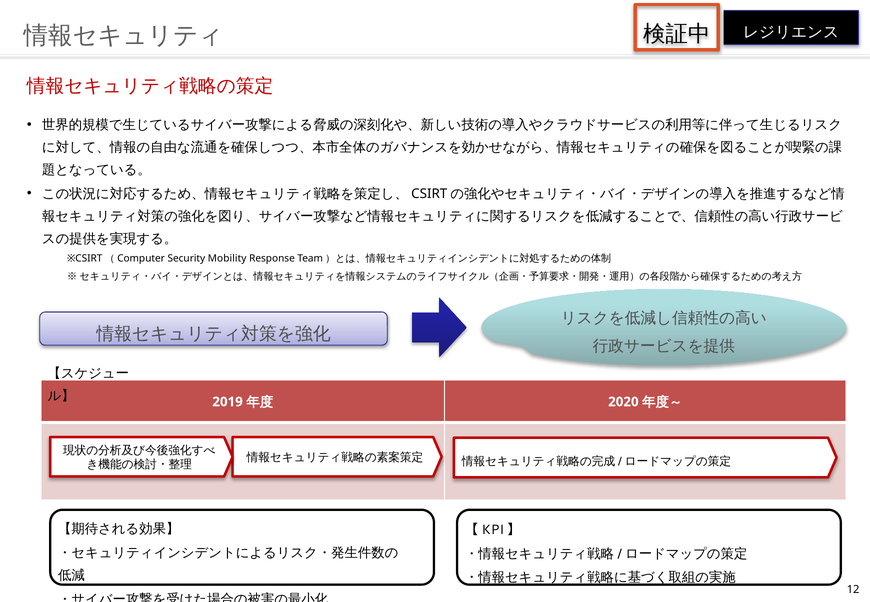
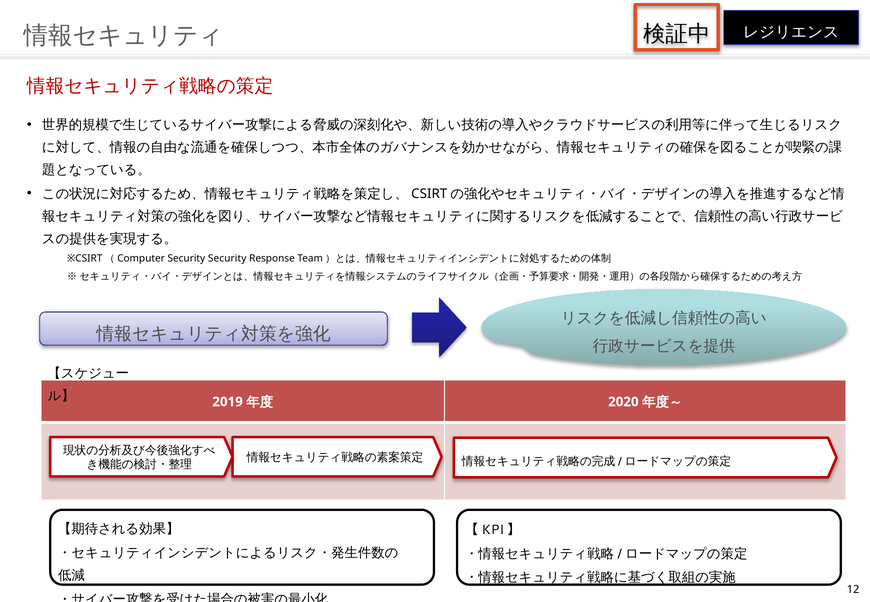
Security Mobility: Mobility -> Security (227, 258)
